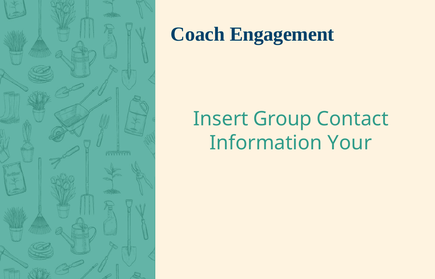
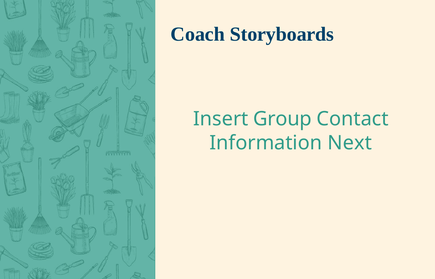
Engagement: Engagement -> Storyboards (282, 34)
Your: Your -> Next (350, 143)
